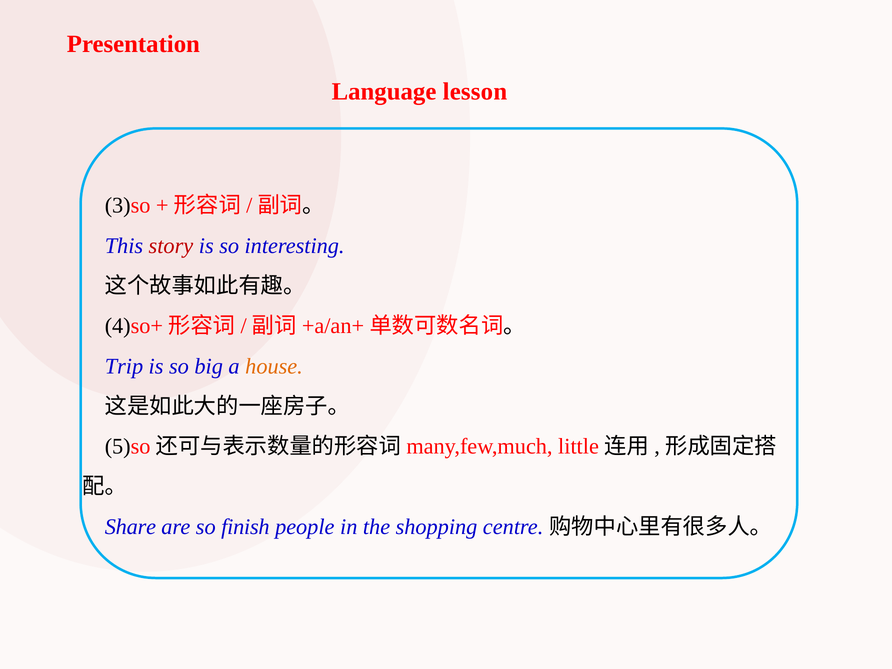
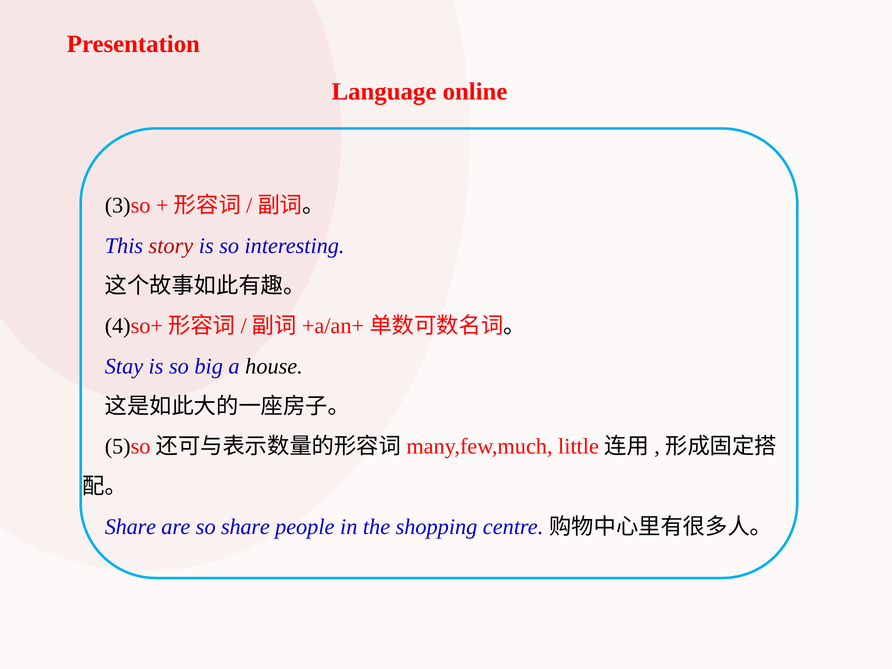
lesson: lesson -> online (475, 92)
Trip: Trip -> Stay (124, 366)
house colour: orange -> black (274, 366)
so finish: finish -> share (245, 527)
